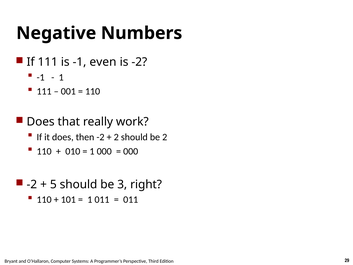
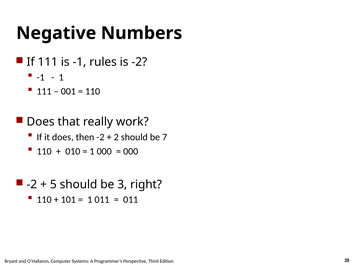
even: even -> rules (103, 62)
be 2: 2 -> 7 (165, 137)
